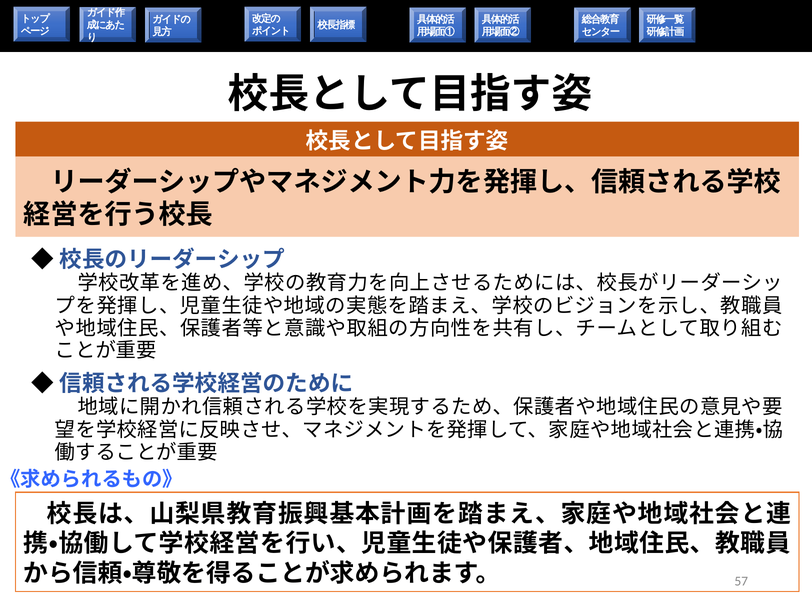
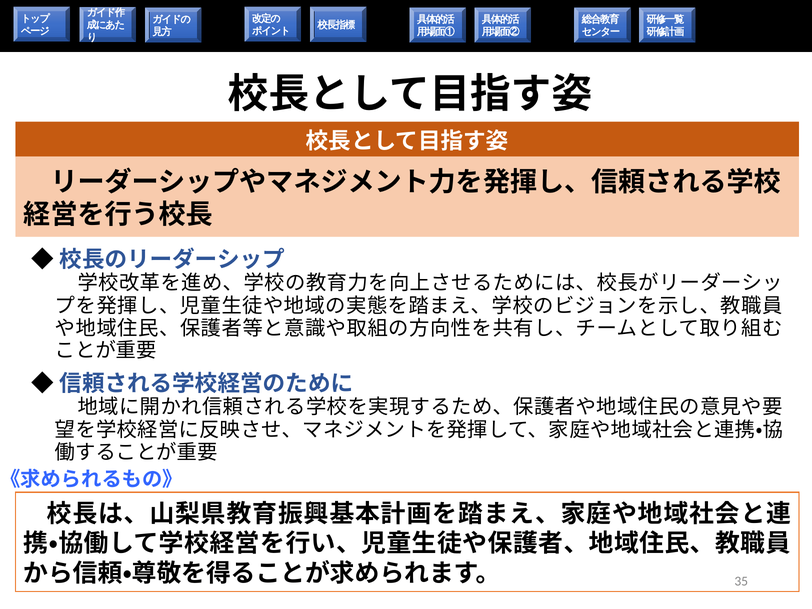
57: 57 -> 35 (741, 581)
